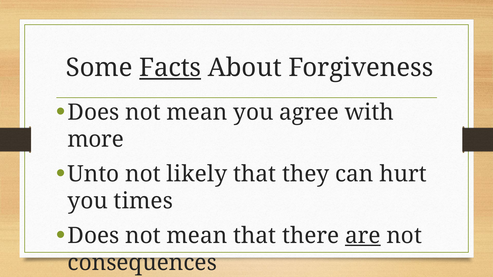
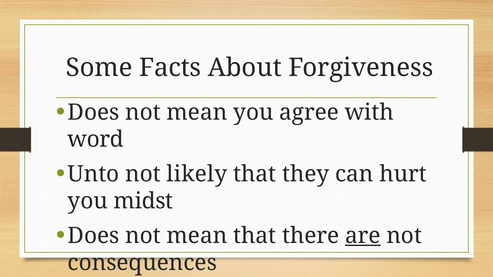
Facts underline: present -> none (170, 68)
more: more -> word (96, 140)
times: times -> midst (143, 201)
